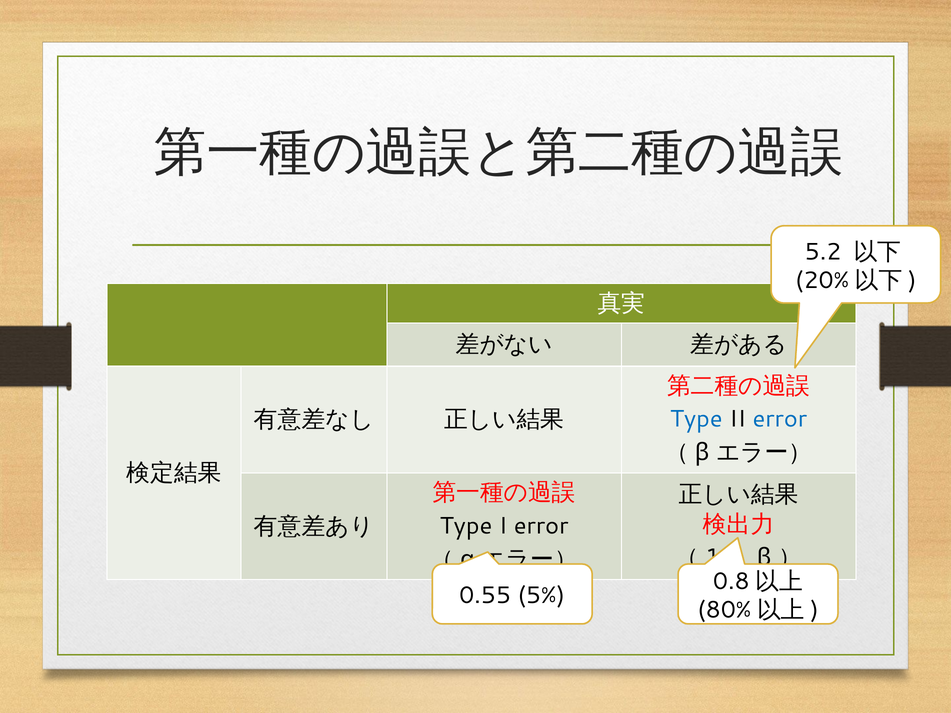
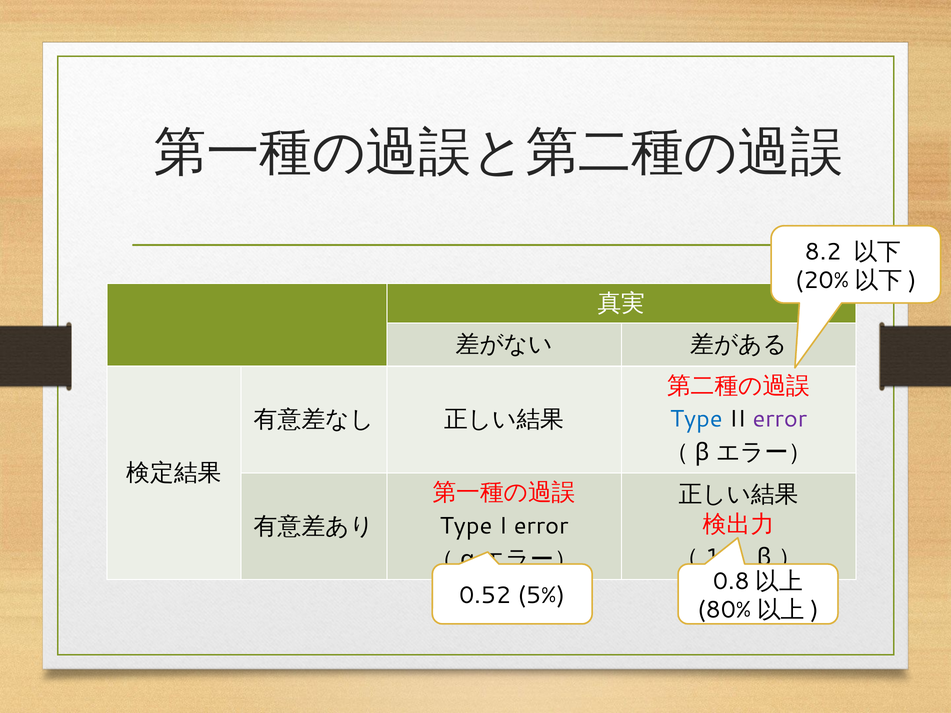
5.2: 5.2 -> 8.2 (823, 252)
error colour: blue -> purple (780, 419)
0.55: 0.55 -> 0.52 (485, 596)
